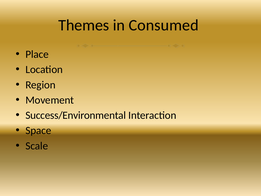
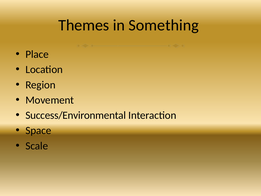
Consumed: Consumed -> Something (164, 25)
